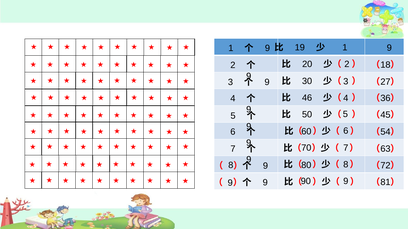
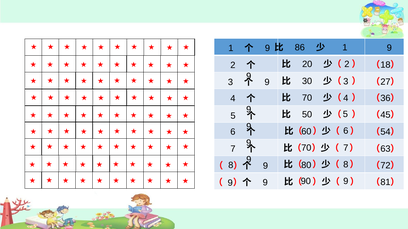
19: 19 -> 86 (300, 48)
46: 46 -> 70 (307, 98)
